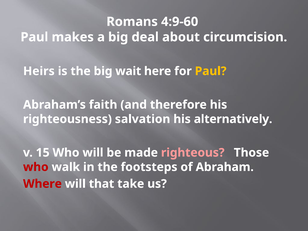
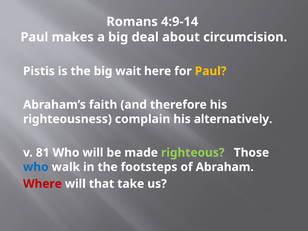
4:9-60: 4:9-60 -> 4:9-14 (180, 22)
Heirs: Heirs -> Pistis (39, 71)
salvation: salvation -> complain (143, 119)
15: 15 -> 81 (43, 153)
righteous colour: pink -> light green (193, 153)
who colour: red -> blue (36, 167)
